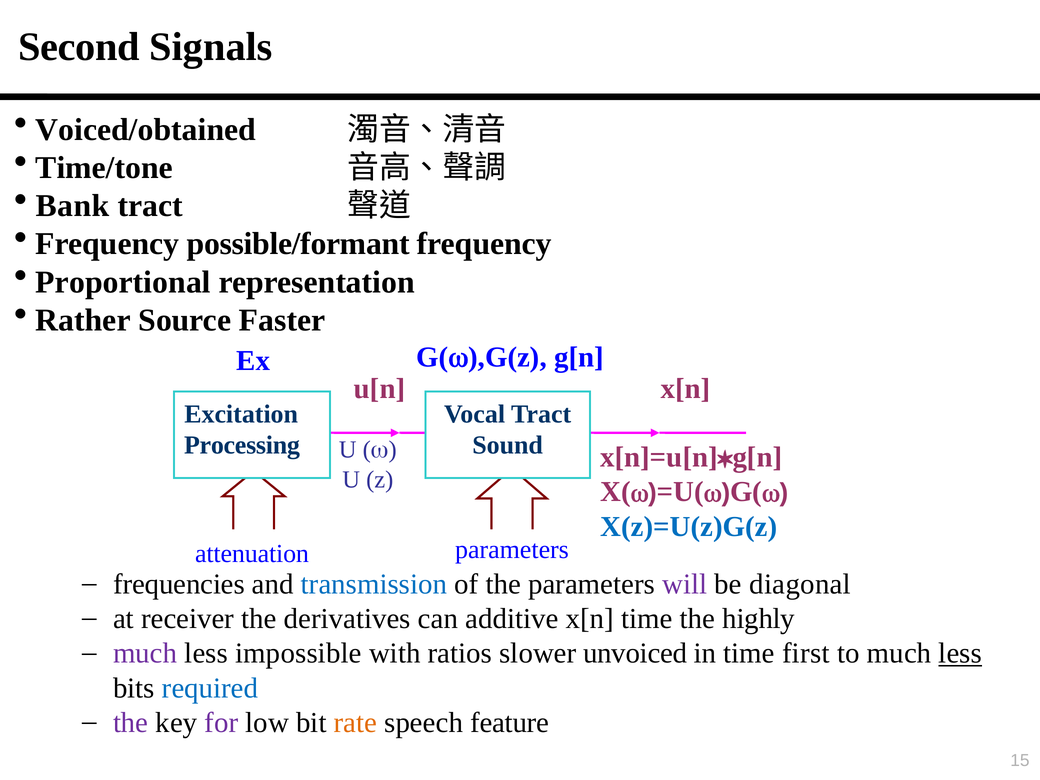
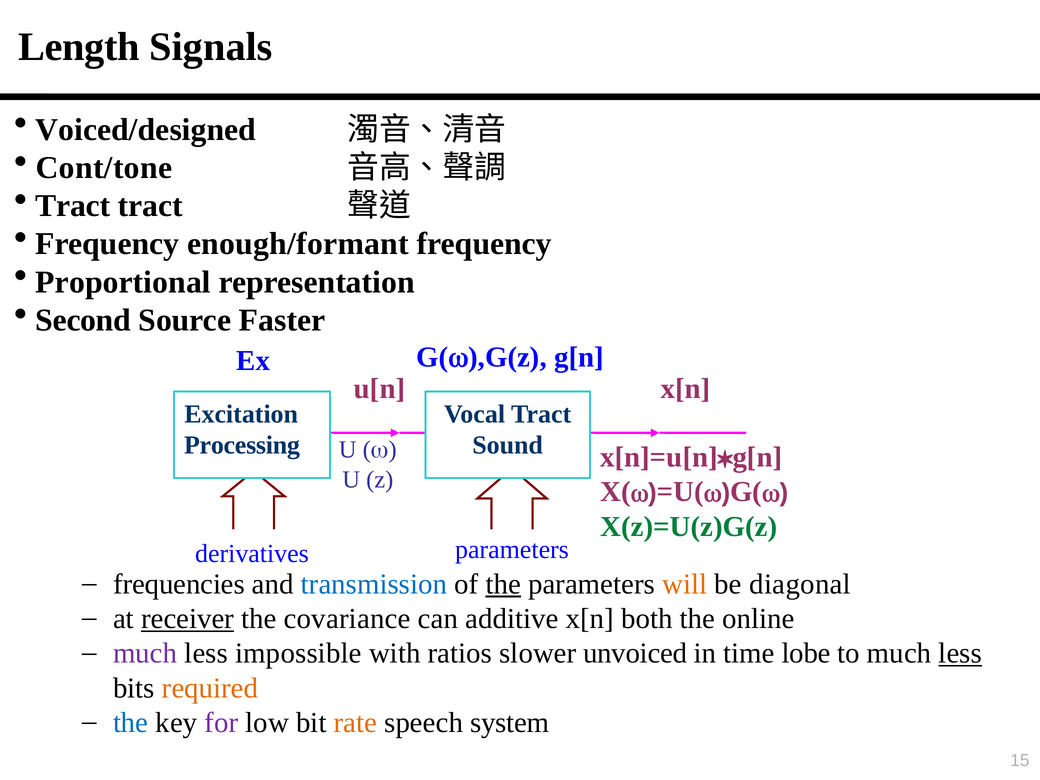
Second: Second -> Length (79, 47)
Voiced/obtained: Voiced/obtained -> Voiced/designed (146, 130)
Time/tone: Time/tone -> Cont/tone (104, 168)
Bank: Bank -> Tract (73, 206)
possible/formant: possible/formant -> enough/formant (298, 244)
Rather: Rather -> Second (83, 320)
X(z)=U(z)G(z colour: blue -> green (689, 527)
attenuation: attenuation -> derivatives (252, 554)
the underline: none -> present (503, 584)
will colour: purple -> orange (685, 584)
receiver underline: none -> present (188, 619)
derivatives: derivatives -> covariance (347, 619)
x[n time: time -> both (647, 619)
highly: highly -> online (758, 619)
first: first -> lobe (806, 653)
required colour: blue -> orange (210, 688)
the colour: purple -> blue (131, 723)
feature: feature -> system (510, 723)
